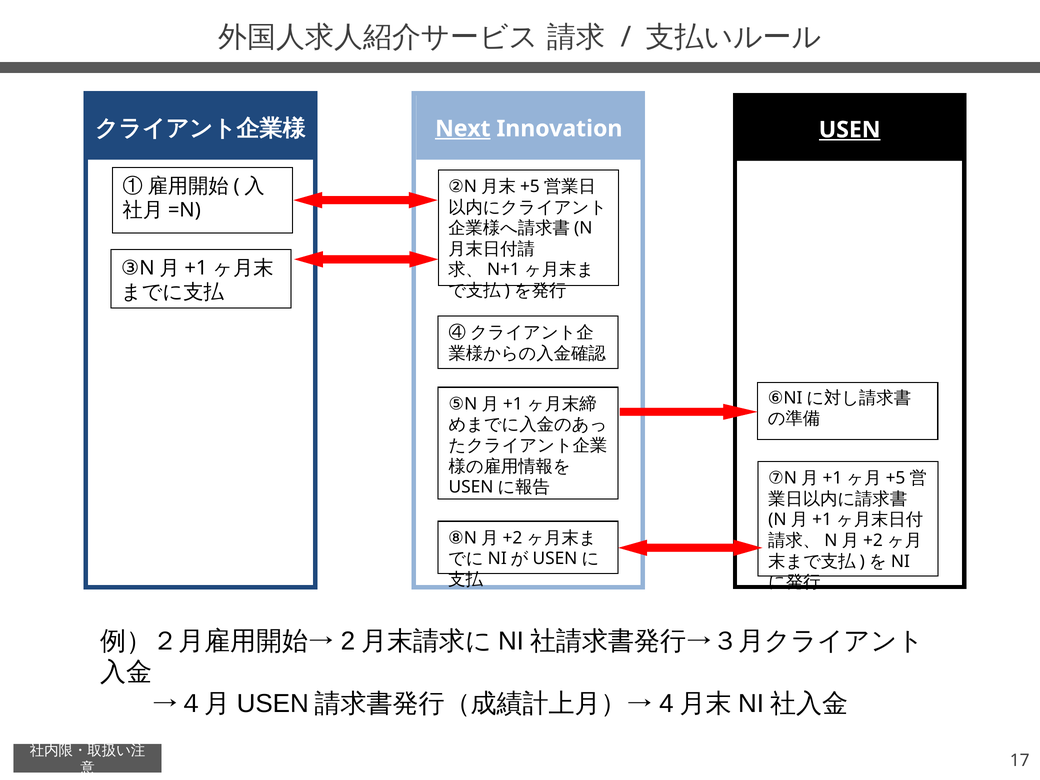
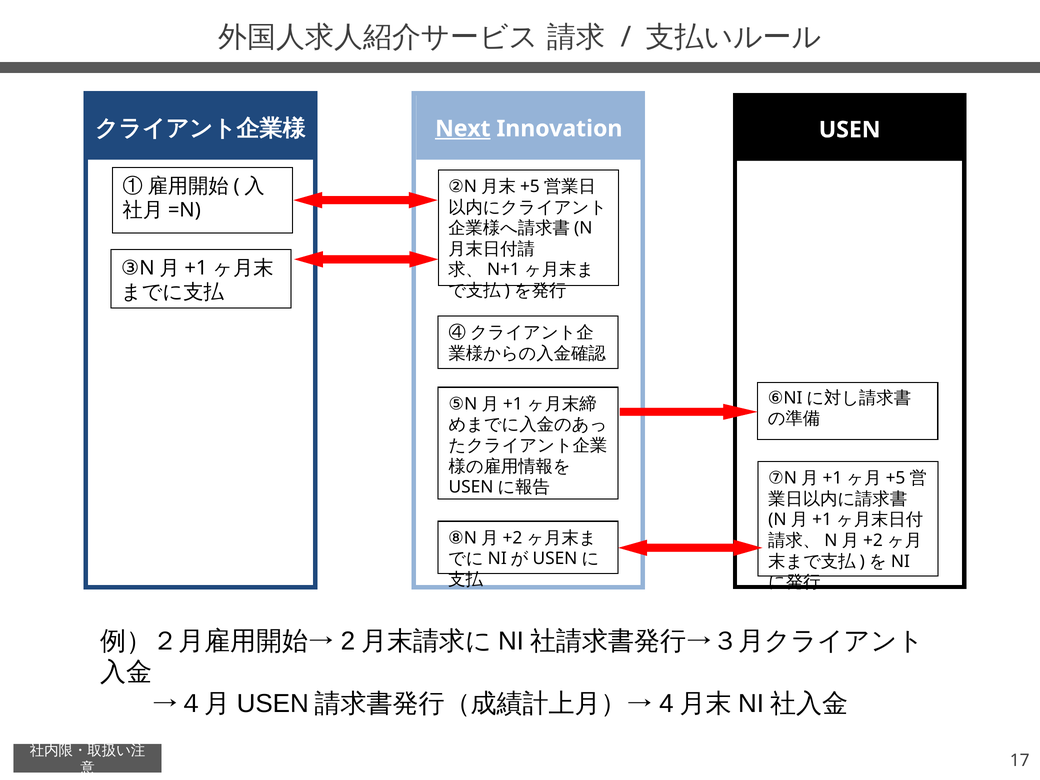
USEN underline: present -> none (850, 130)
